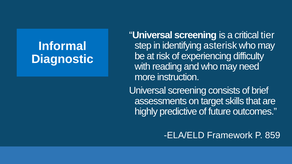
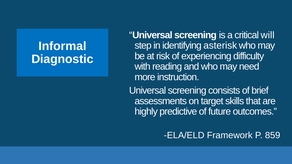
tier: tier -> will (268, 35)
